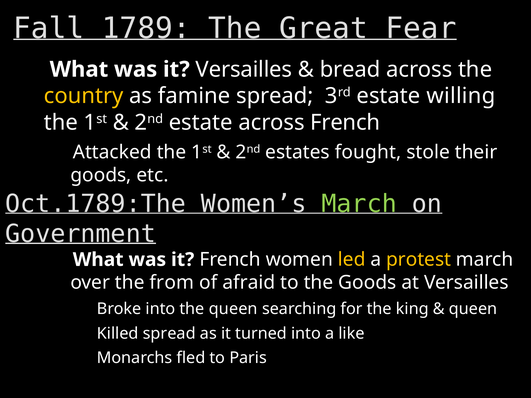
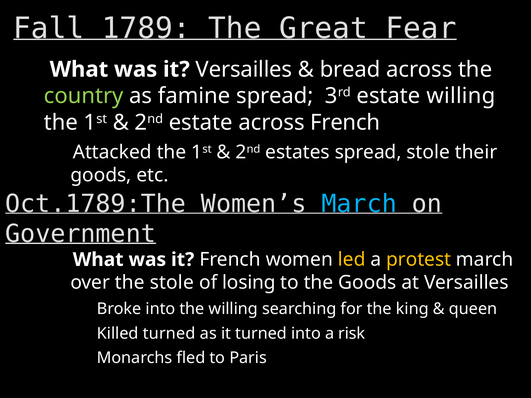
country colour: yellow -> light green (84, 96)
estates fought: fought -> spread (368, 152)
March colour: light green -> light blue (359, 204)
the from: from -> stole (172, 283)
afraid: afraid -> losing (249, 283)
the queen: queen -> willing (233, 309)
spread: spread -> turned (169, 334)
like: like -> risk (352, 334)
